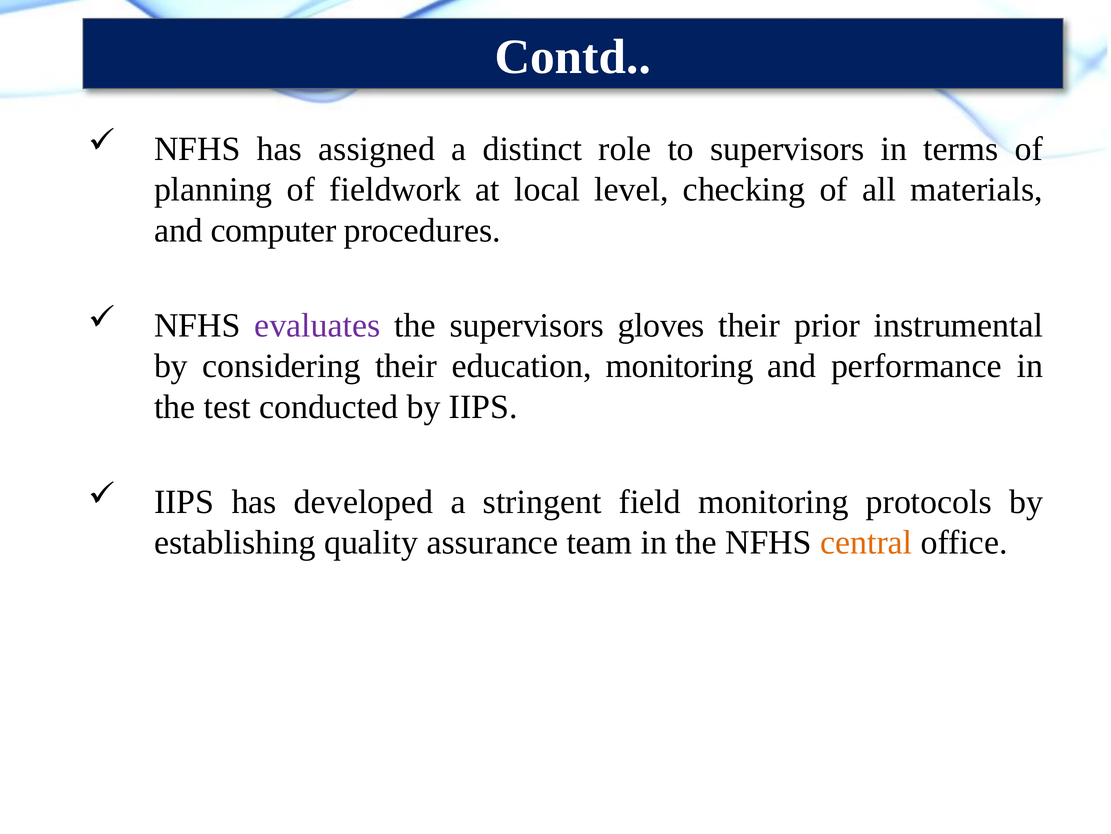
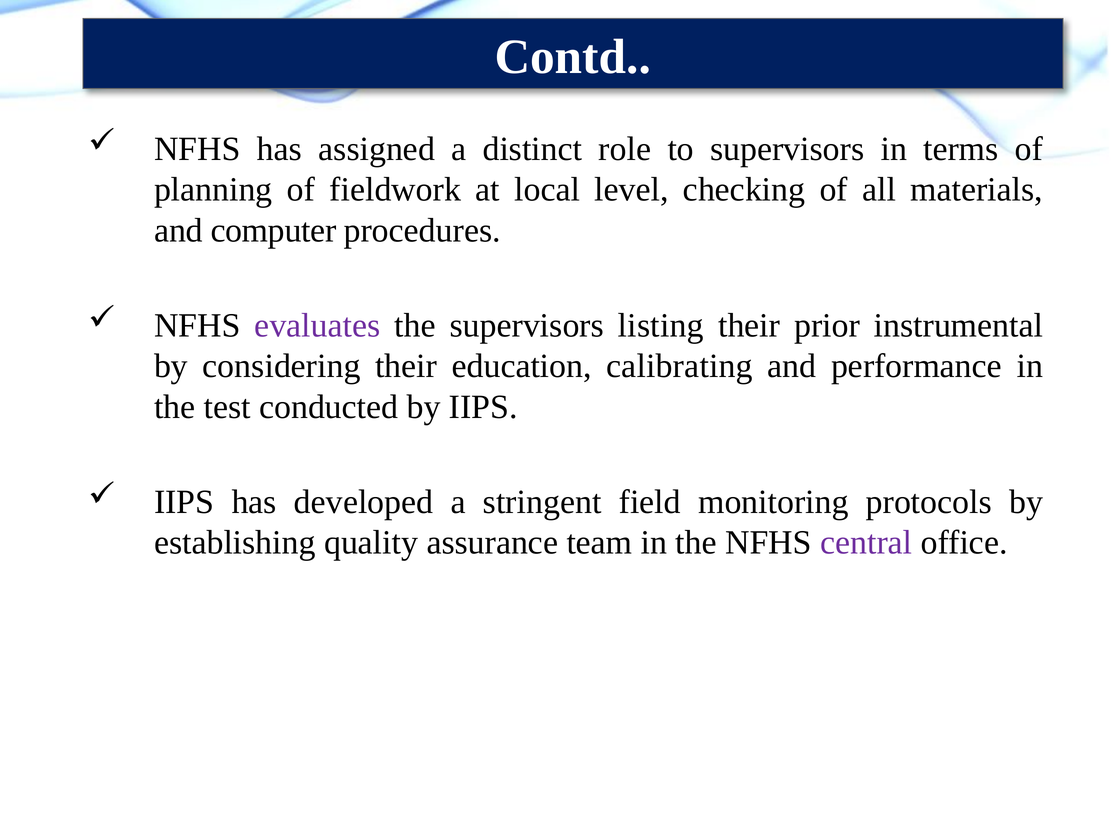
gloves: gloves -> listing (661, 325)
education monitoring: monitoring -> calibrating (679, 366)
central colour: orange -> purple (866, 542)
